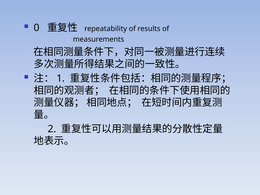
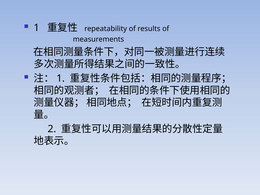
0: 0 -> 1 (37, 28)
